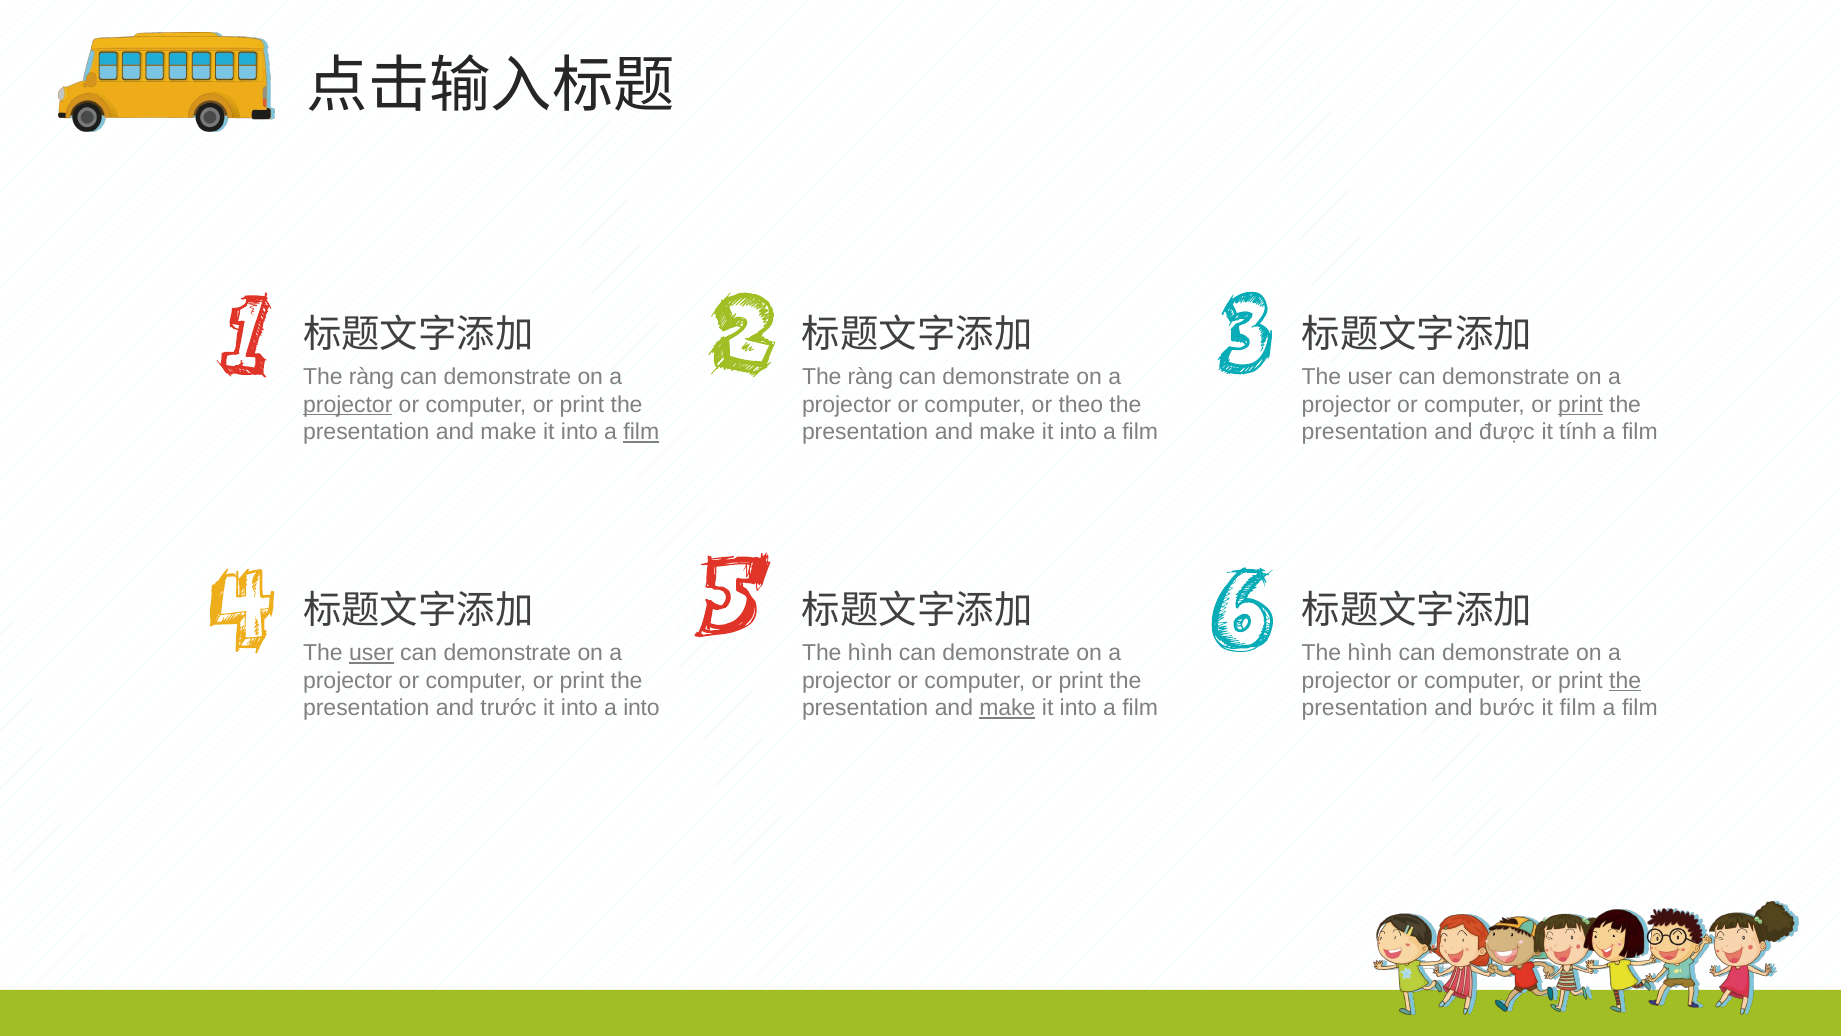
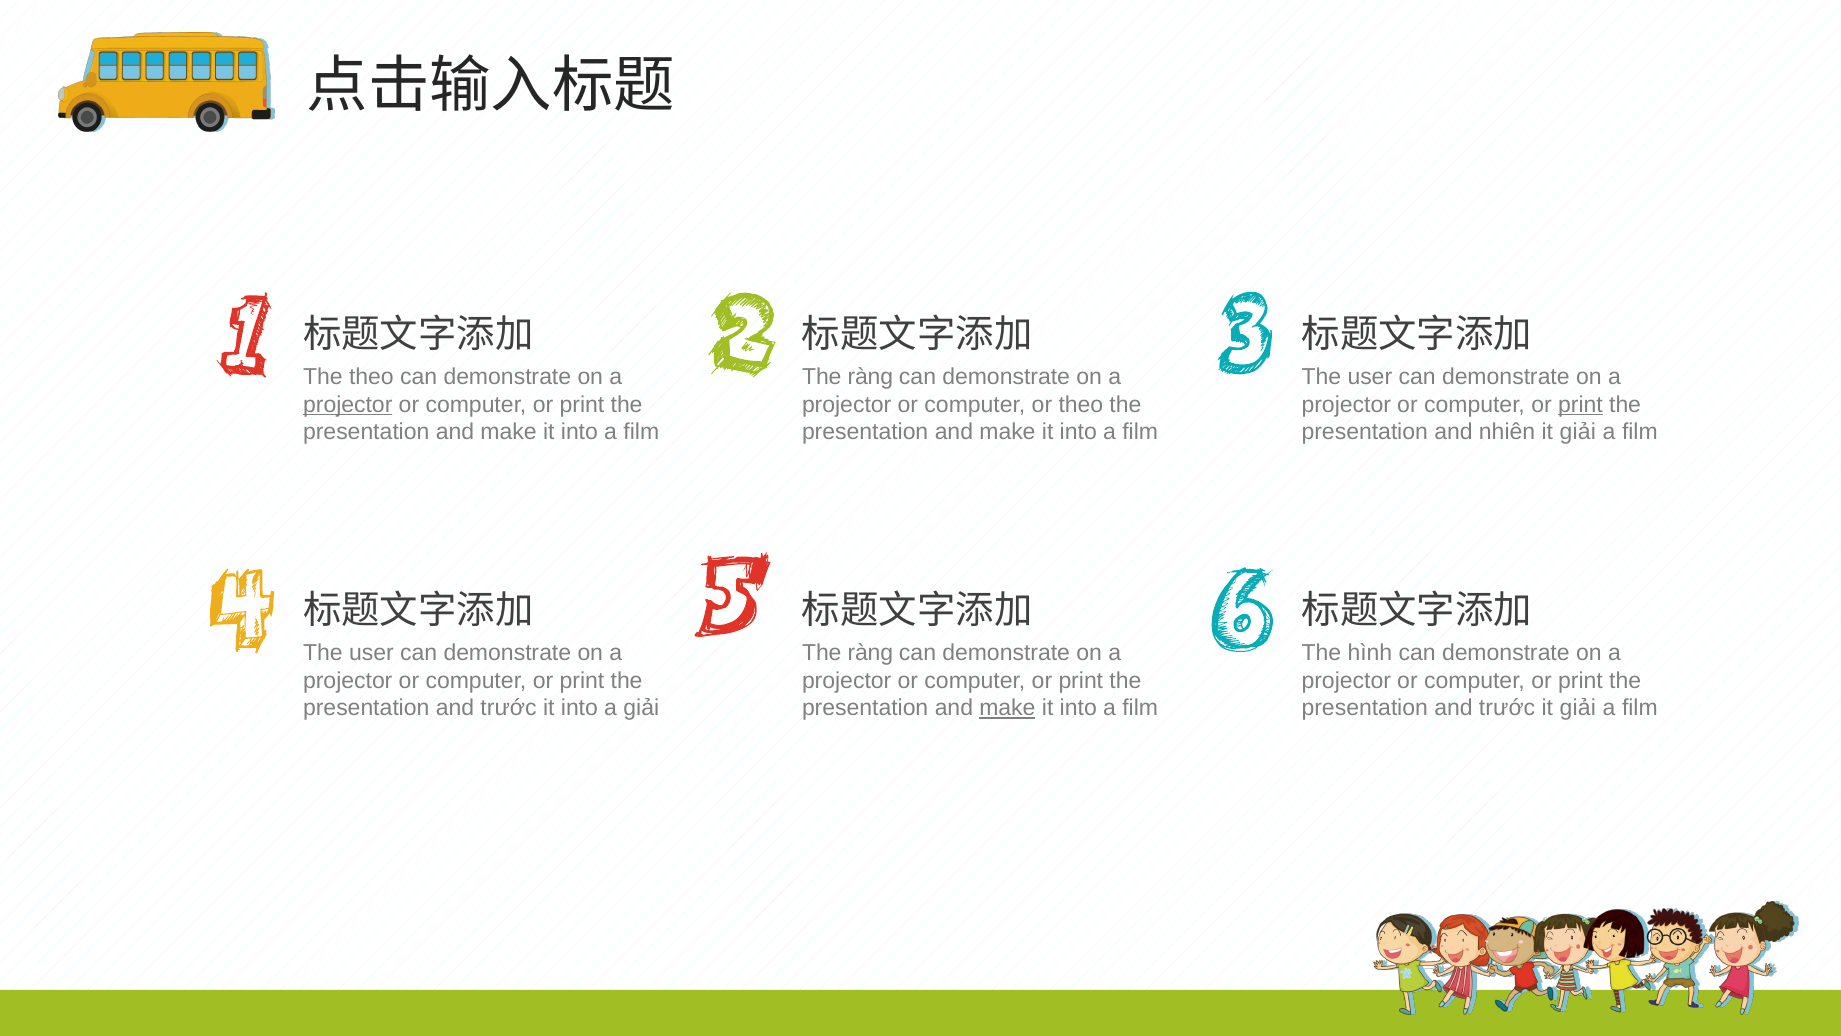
ràng: ràng -> theo (371, 377)
film underline: present -> none (641, 432)
được: được -> nhiên (1507, 432)
tính: tính -> giải (1578, 432)
user underline: present -> none (371, 653)
hình: hình -> ràng (870, 653)
the underline: present -> none (1625, 680)
a into: into -> giải (641, 708)
bước: bước -> trước (1507, 708)
film: film -> giải (1578, 708)
